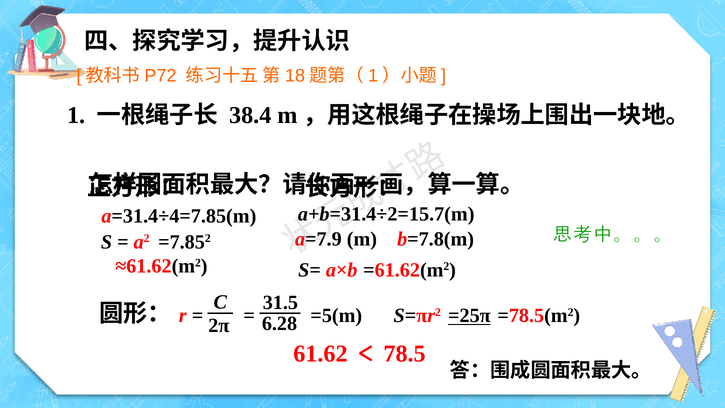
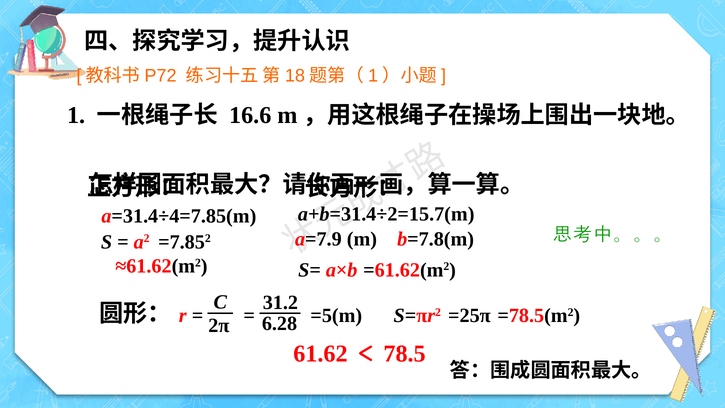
38.4: 38.4 -> 16.6 (250, 115)
31.5: 31.5 -> 31.2 (280, 303)
=25π underline: present -> none (469, 316)
